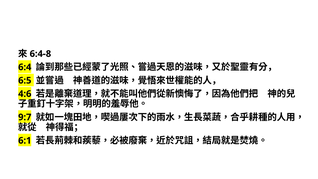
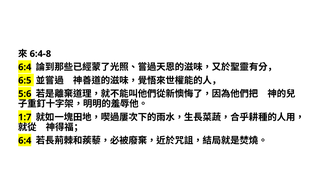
4:6: 4:6 -> 5:6 (25, 94)
9:7: 9:7 -> 1:7 (25, 117)
6:1: 6:1 -> 6:4 (25, 140)
